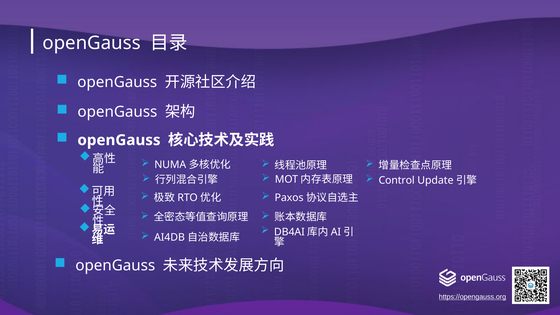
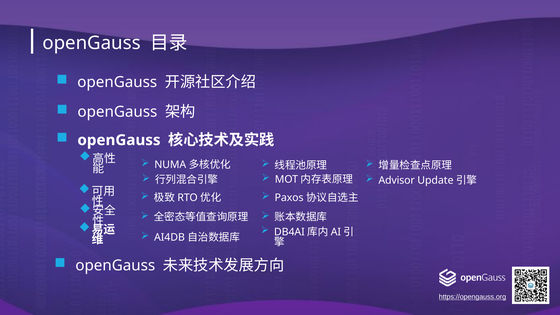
Control: Control -> Advisor (397, 180)
